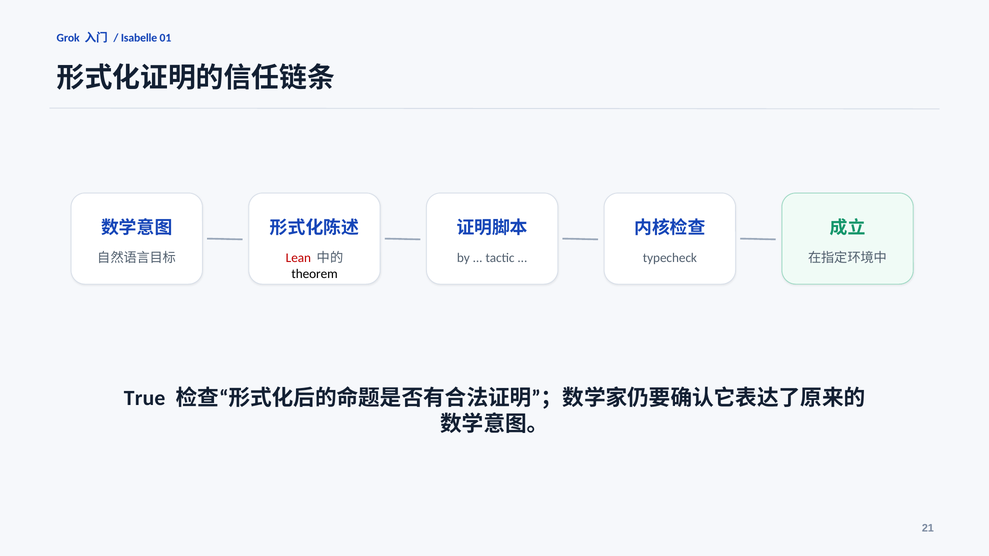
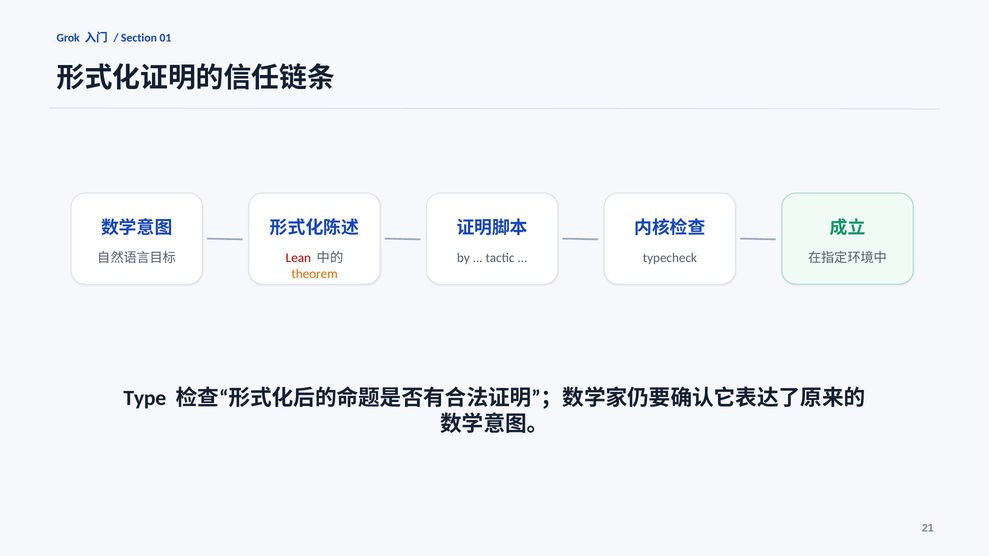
Isabelle: Isabelle -> Section (139, 38)
theorem colour: black -> orange (315, 274)
True: True -> Type (145, 398)
